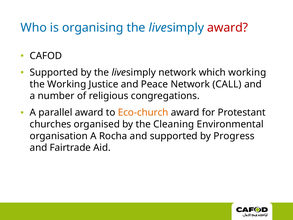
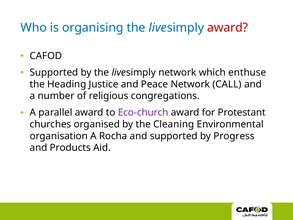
which working: working -> enthuse (247, 72)
the Working: Working -> Heading (67, 84)
Eco-church colour: orange -> purple (143, 112)
Fairtrade: Fairtrade -> Products (70, 148)
